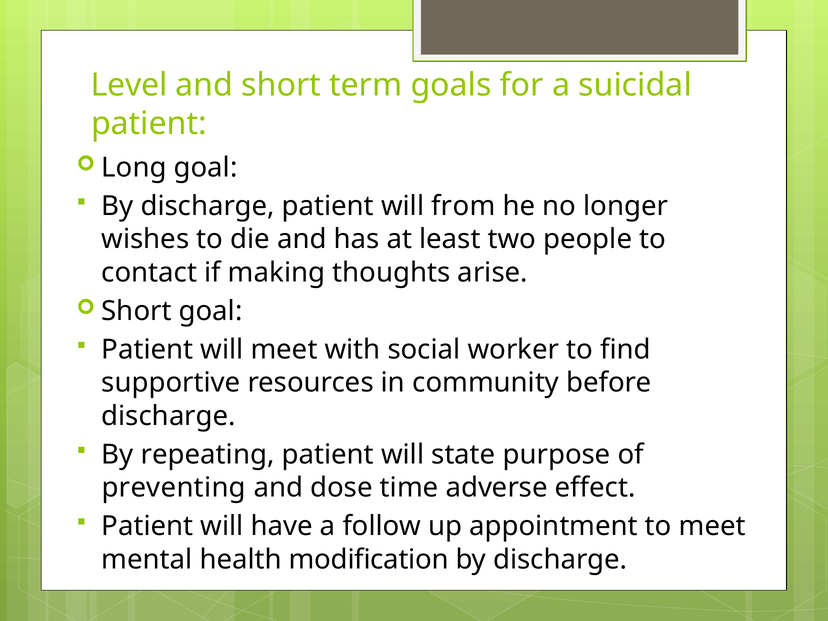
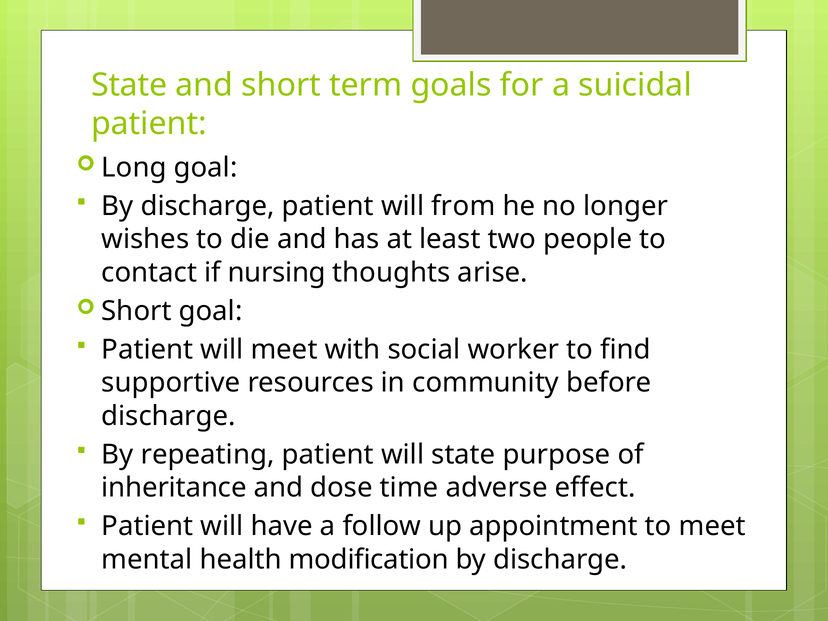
Level: Level -> State (129, 85)
making: making -> nursing (277, 272)
preventing: preventing -> inheritance (174, 488)
